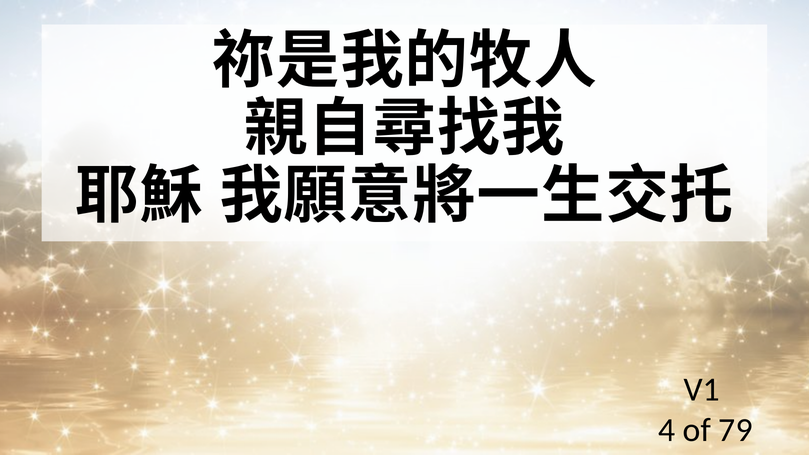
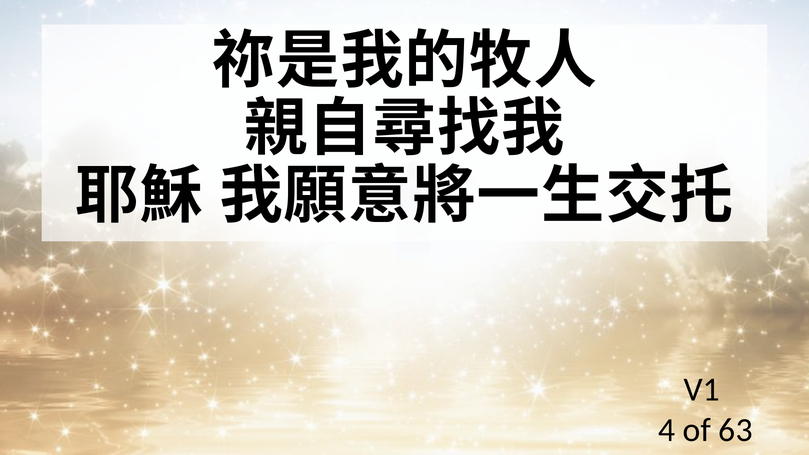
79: 79 -> 63 (736, 430)
